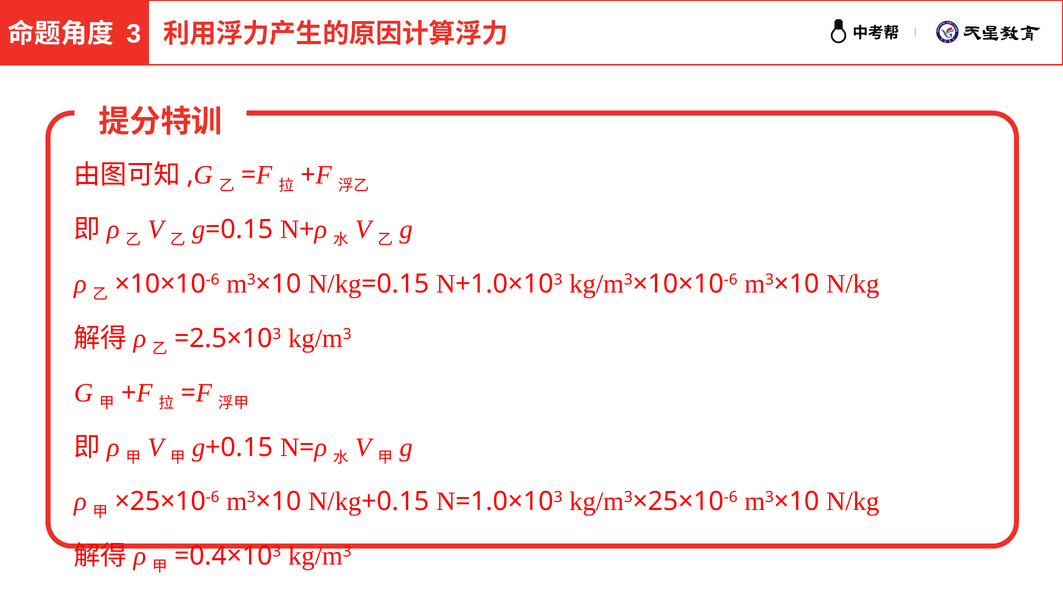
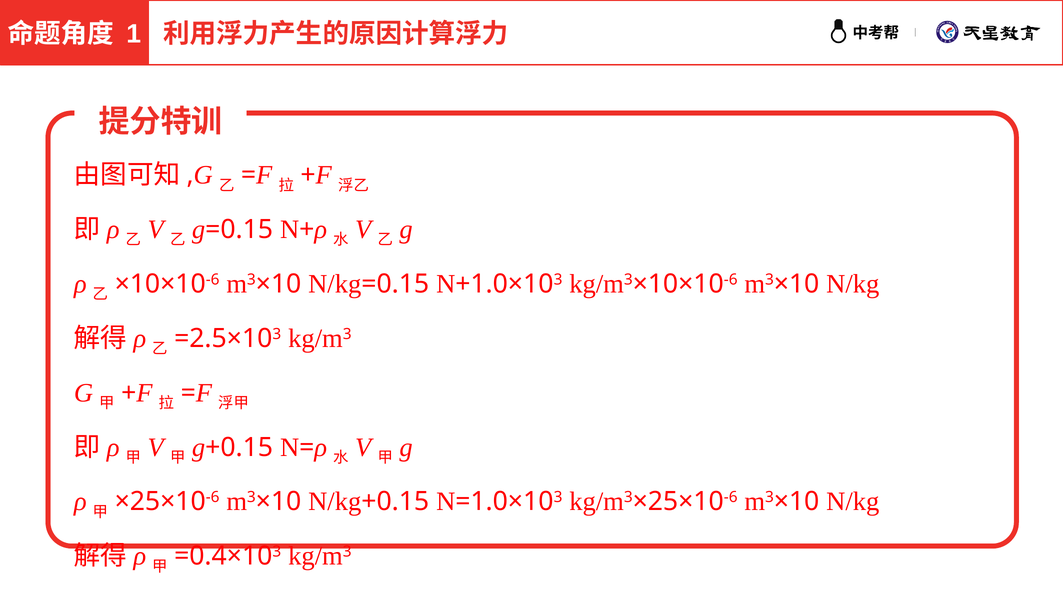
3: 3 -> 1 (134, 34)
